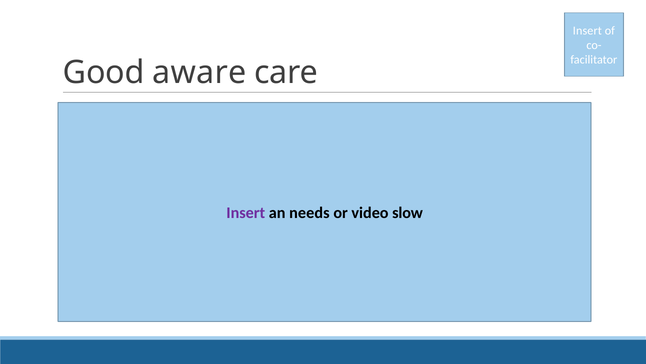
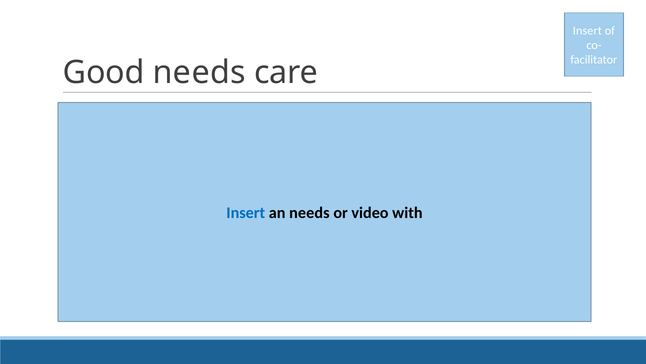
Good aware: aware -> needs (199, 72)
Insert colour: purple -> blue (246, 213)
slow: slow -> with (407, 213)
